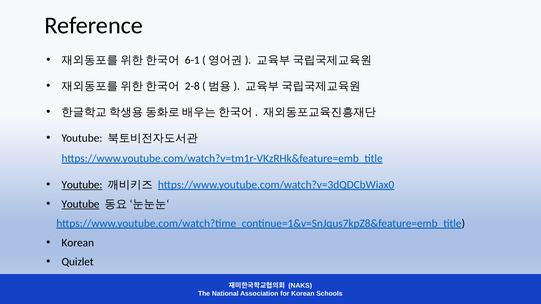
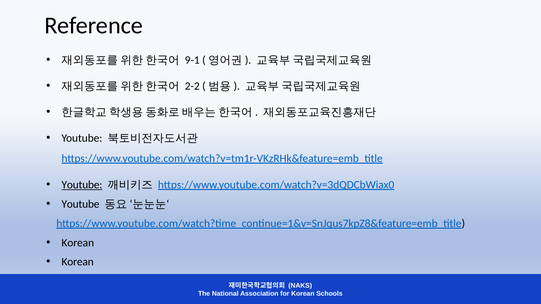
6-1: 6-1 -> 9-1 (192, 60)
2-8: 2-8 -> 2-2 (192, 86)
Youtube underline: present -> none (80, 204)
Quizlet: Quizlet -> Korean (78, 262)
